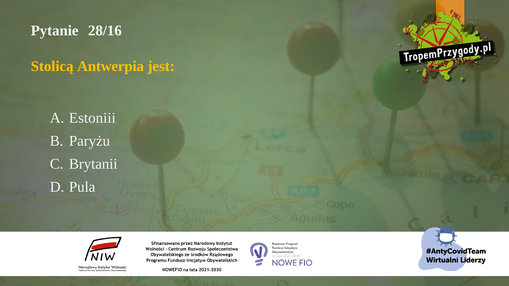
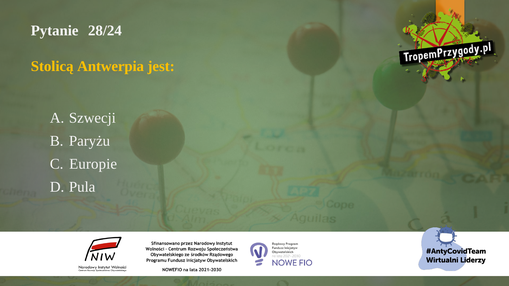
28/16: 28/16 -> 28/24 (105, 31)
Estoniii: Estoniii -> Szwecji (92, 118)
Brytanii: Brytanii -> Europie (93, 164)
